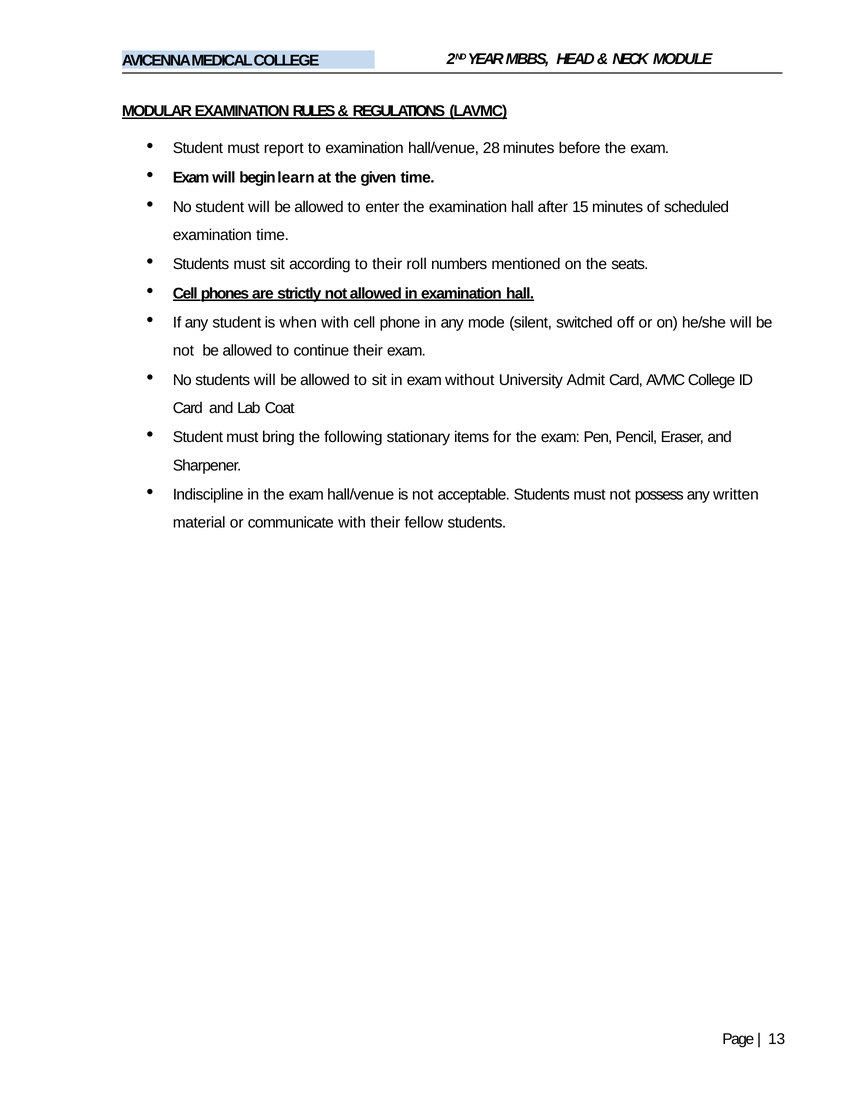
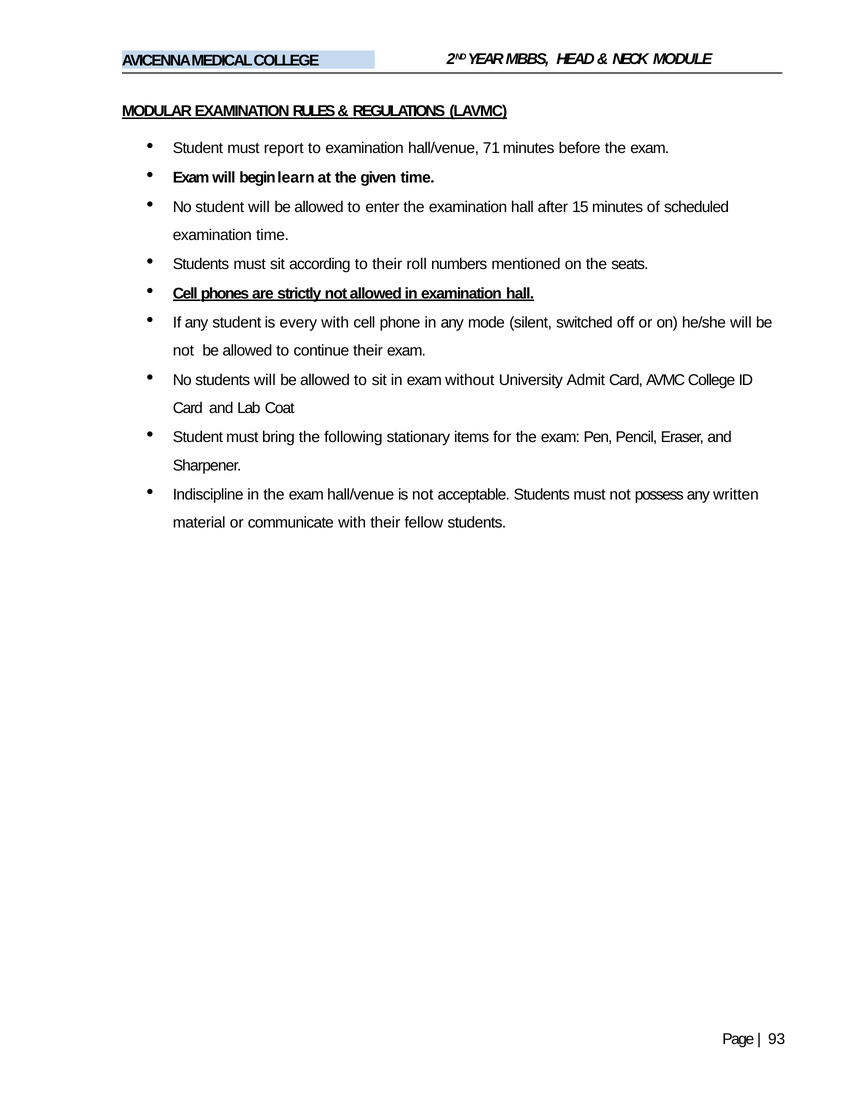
28: 28 -> 71 (491, 148)
when: when -> every (298, 323)
13: 13 -> 93 (777, 1039)
